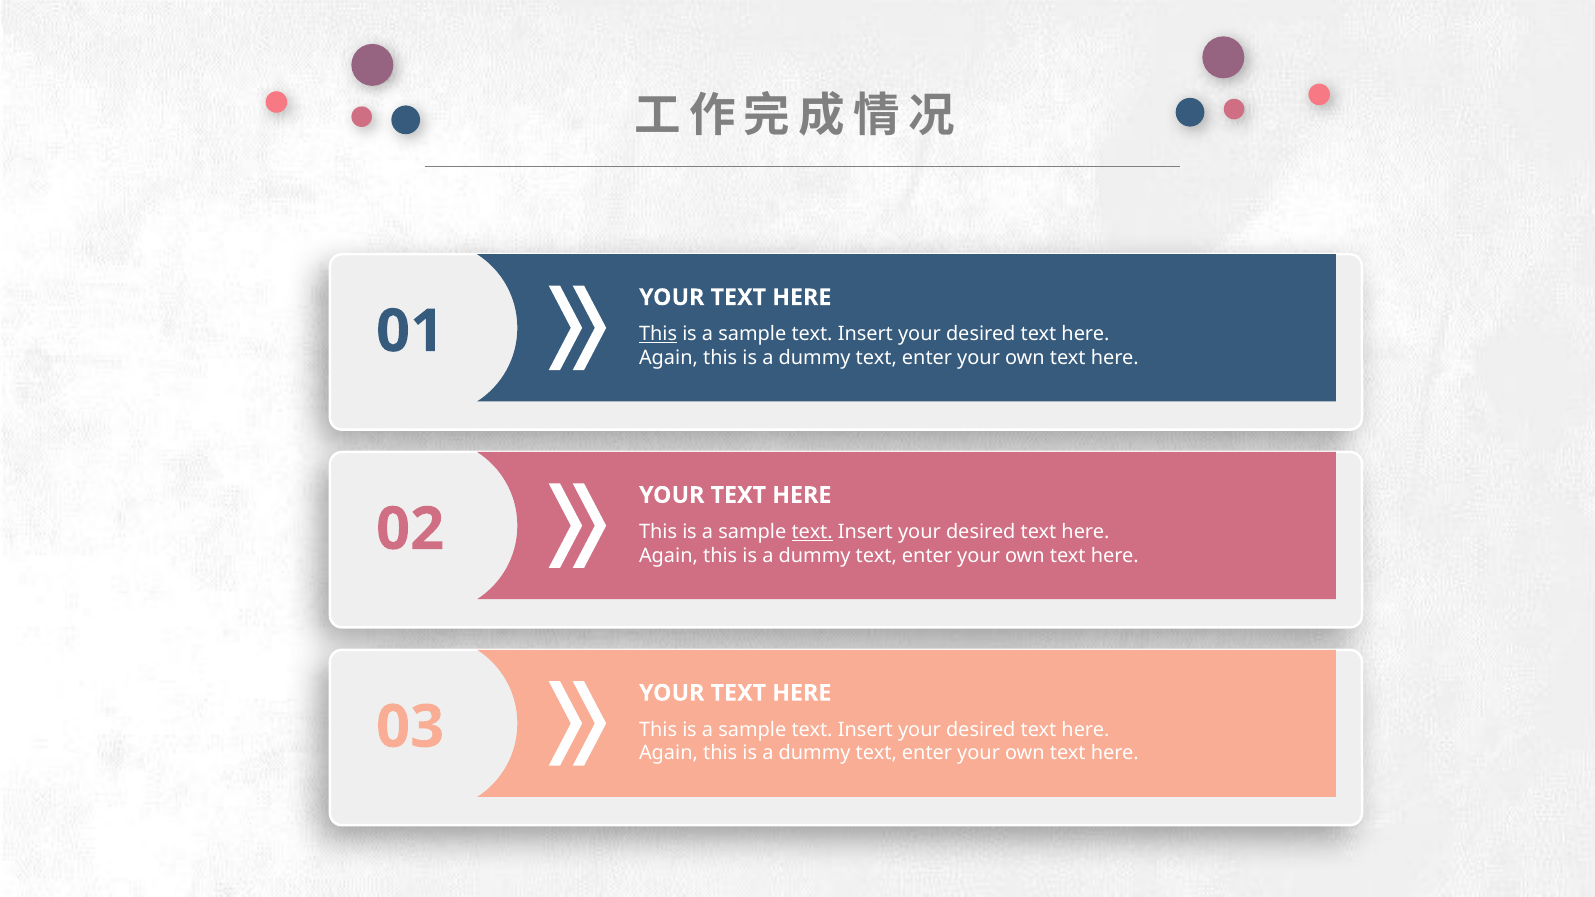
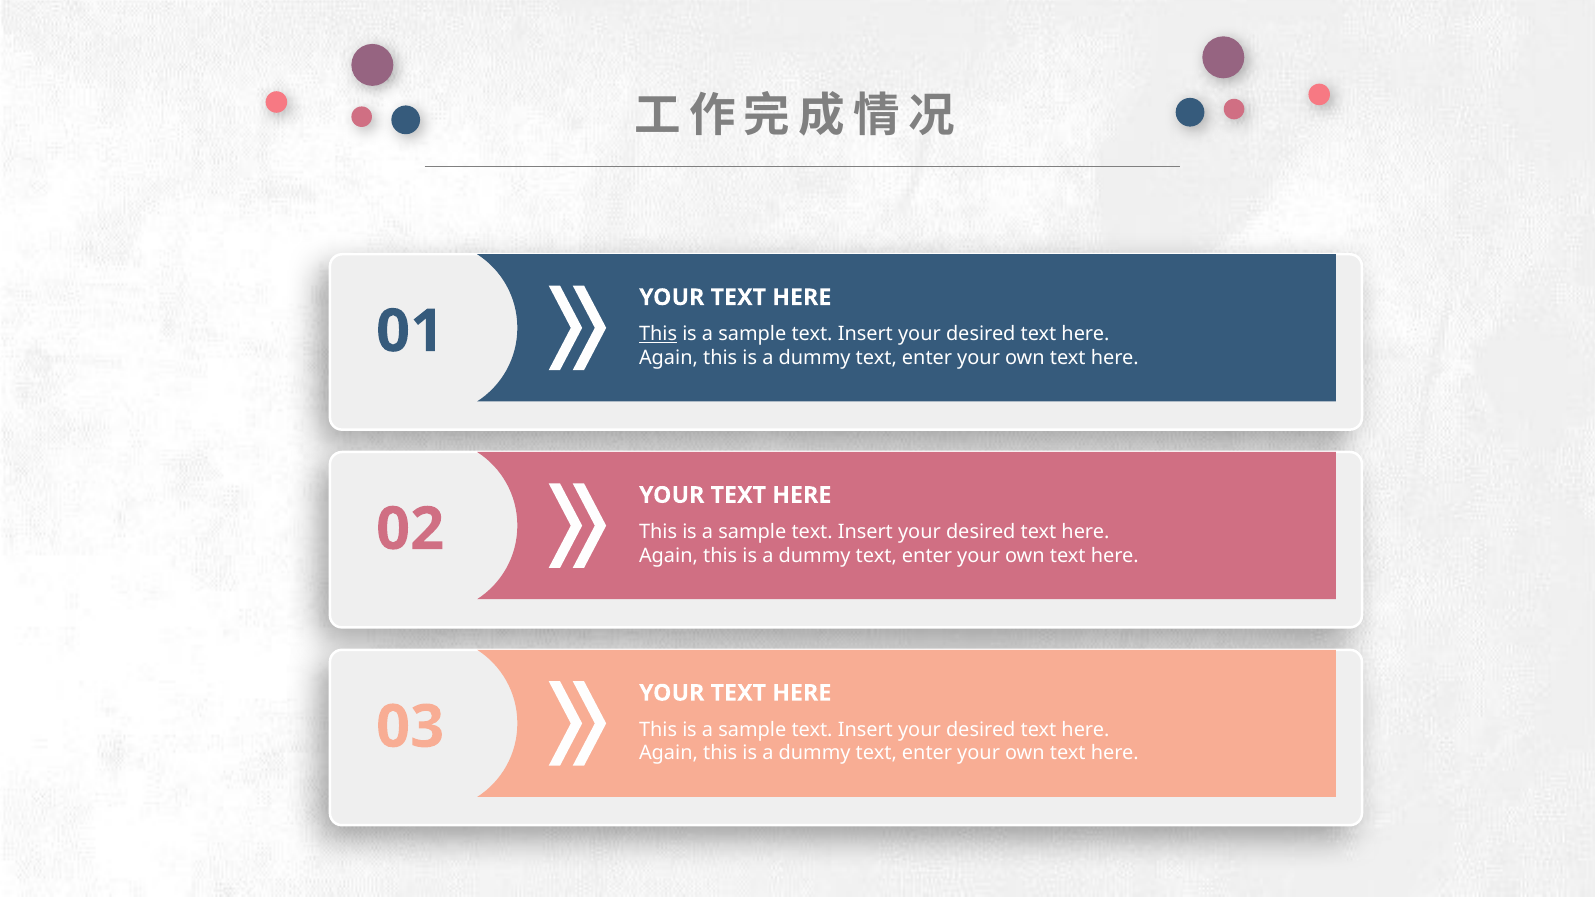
text underline: present -> none (812, 532)
